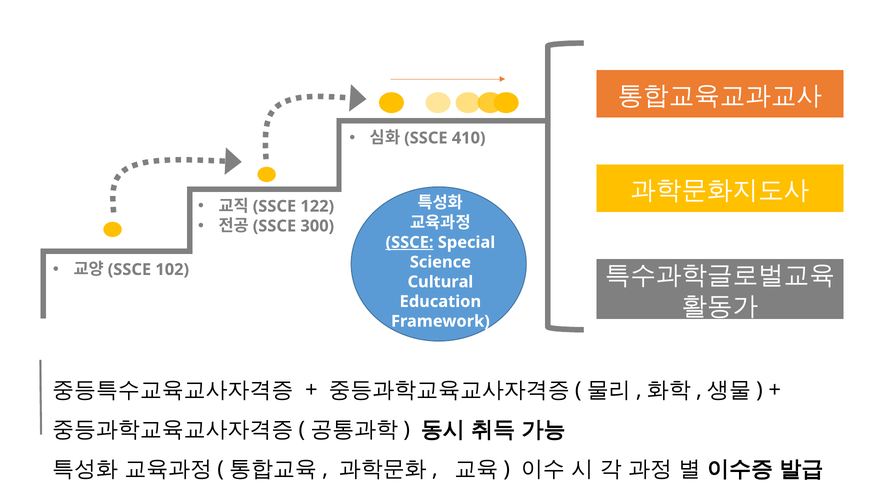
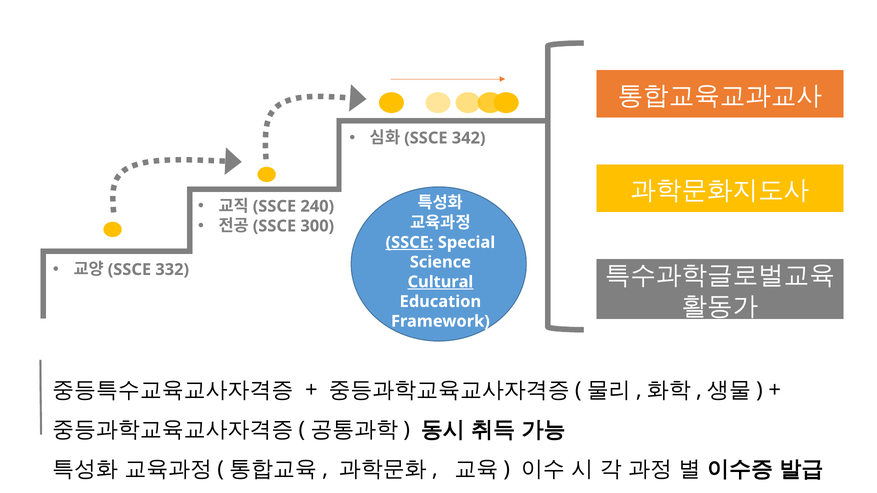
410: 410 -> 342 (469, 138)
122: 122 -> 240 (317, 206)
102: 102 -> 332 (172, 270)
Cultural underline: none -> present (440, 282)
